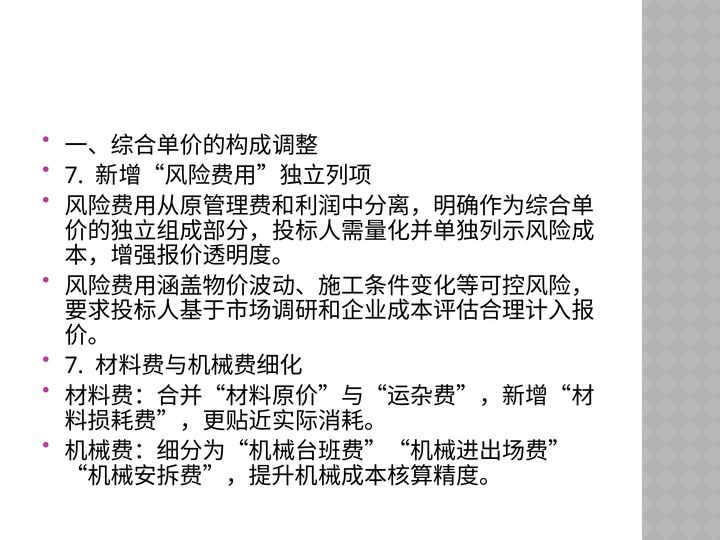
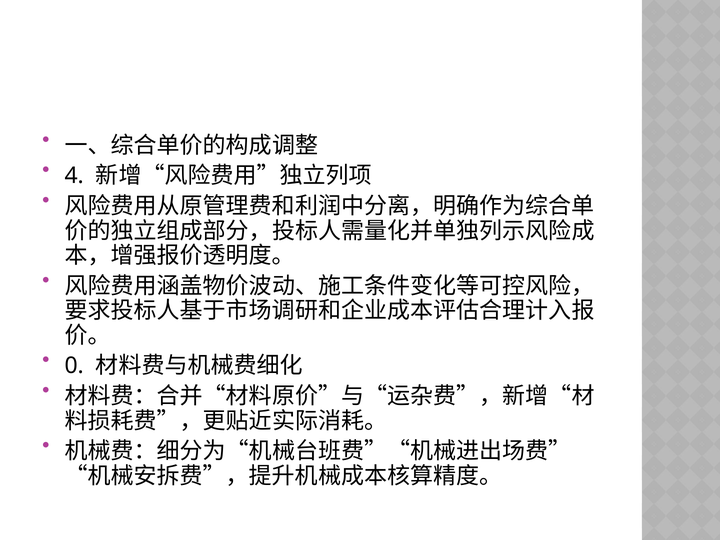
7: 7 -> 4 (74, 176)
7: 7 -> 0 (74, 366)
